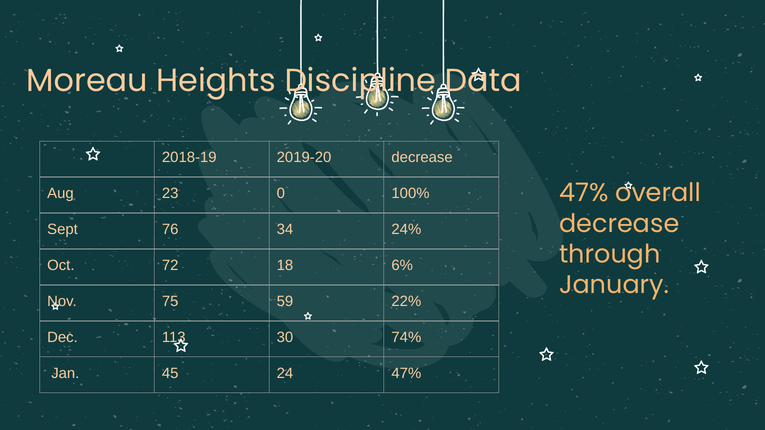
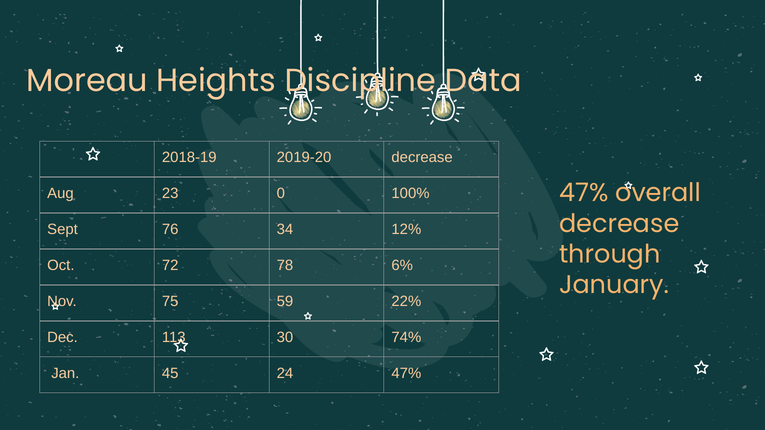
24%: 24% -> 12% (406, 229)
18: 18 -> 78 (285, 265)
